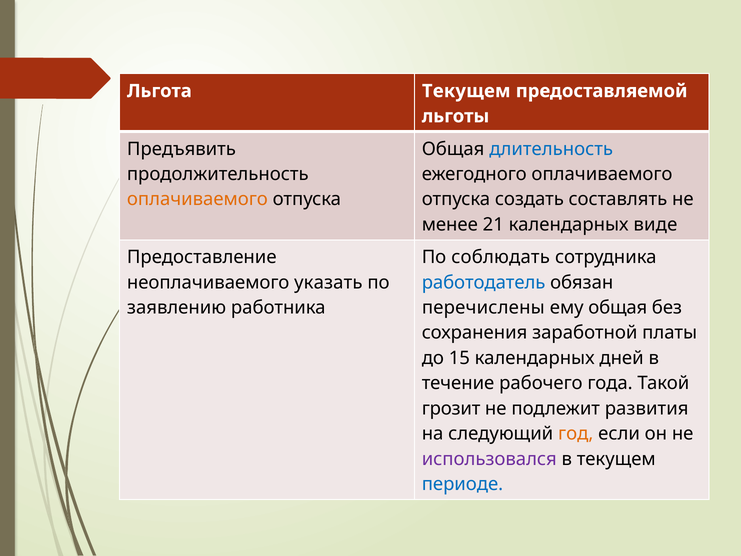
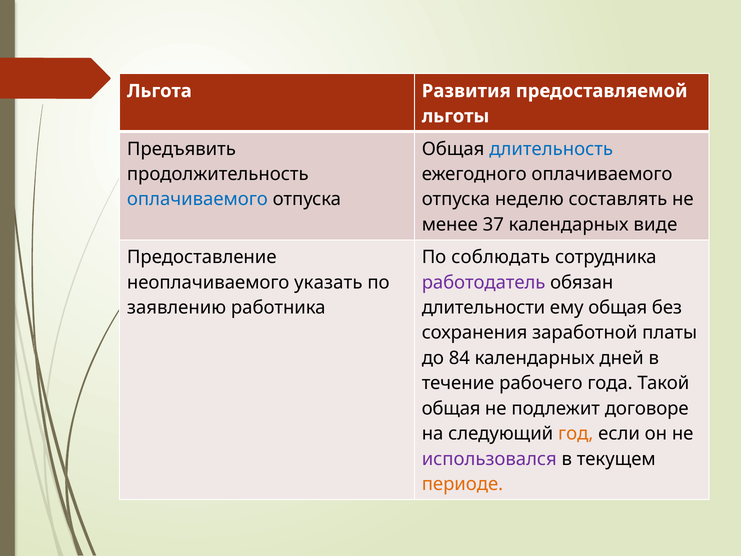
Льгота Текущем: Текущем -> Развития (466, 91)
оплачиваемого colour: orange -> blue (197, 199)
создать: создать -> неделю (529, 199)
21: 21 -> 37 (493, 224)
работодатель colour: blue -> purple (484, 282)
перечислены: перечислены -> длительности (483, 307)
15: 15 -> 84 (459, 358)
грозит: грозит -> общая (451, 408)
развития: развития -> договоре (647, 408)
периоде colour: blue -> orange (462, 484)
